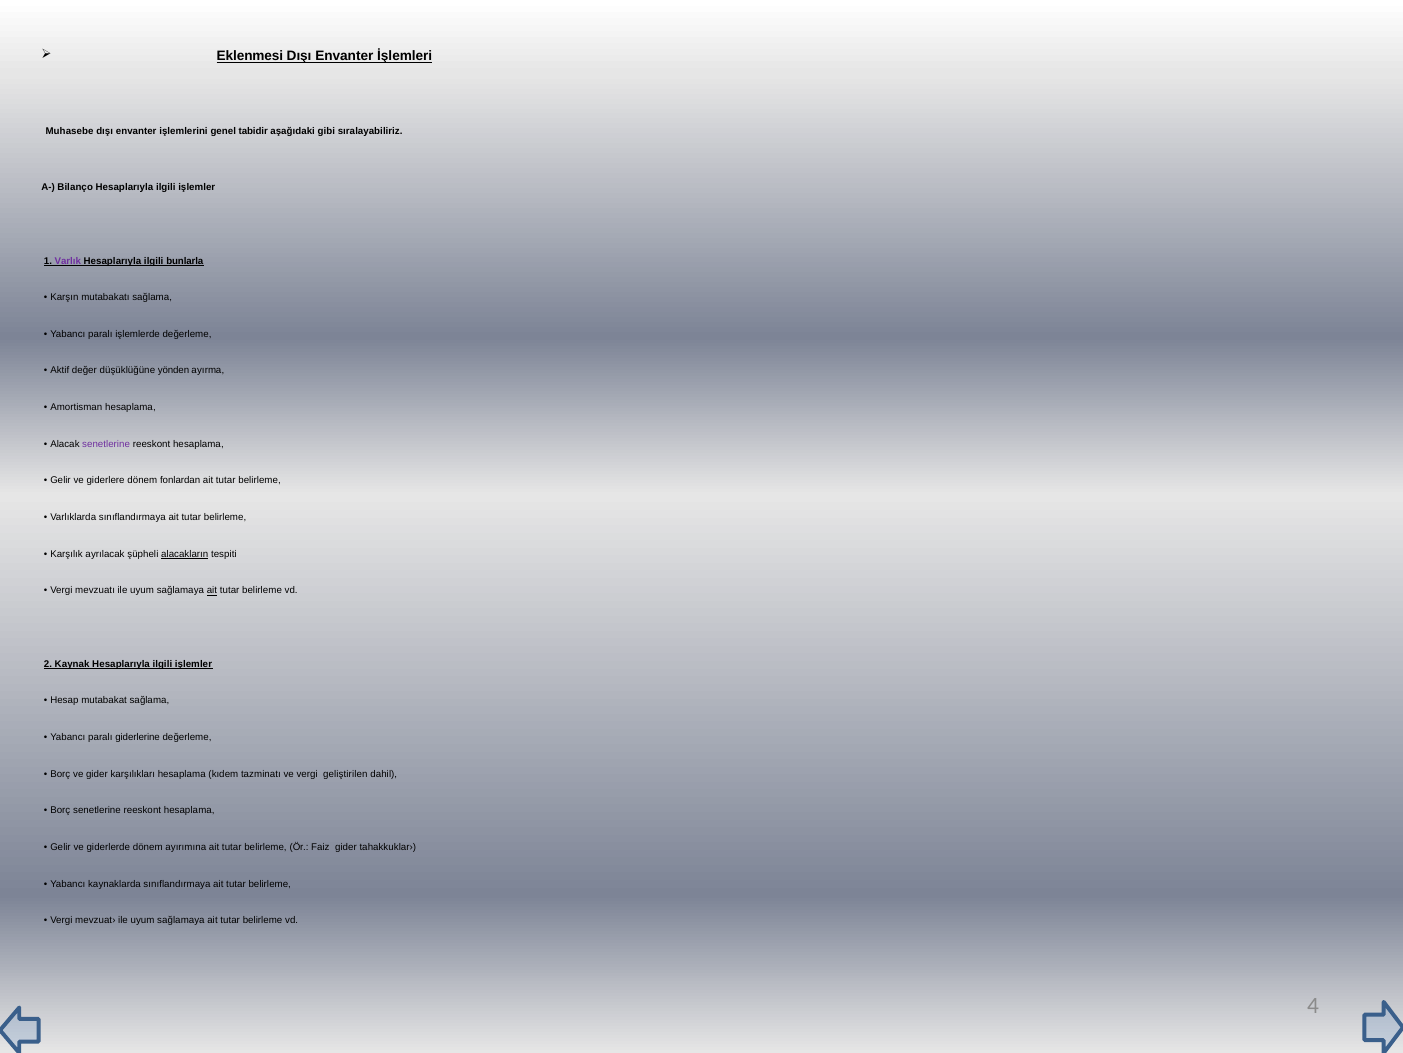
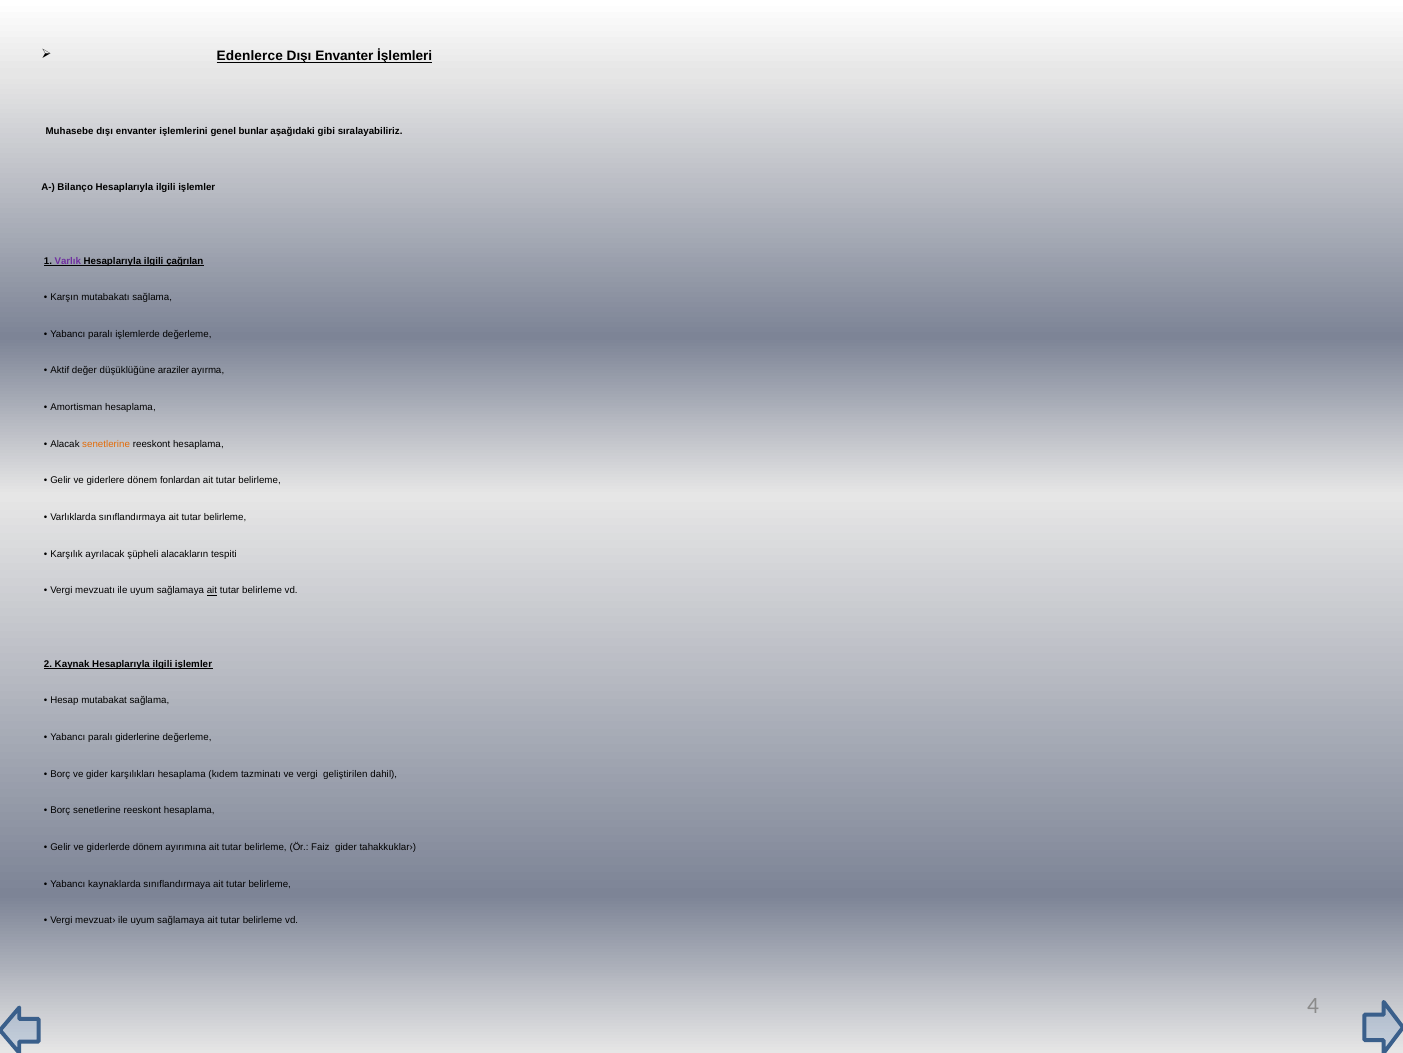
Eklenmesi: Eklenmesi -> Edenlerce (250, 56)
tabidir: tabidir -> bunlar (253, 131)
bunlarla: bunlarla -> çağrılan (185, 261)
yönden: yönden -> araziler (173, 371)
senetlerine colour: purple -> orange (106, 444)
alacakların underline: present -> none (185, 554)
